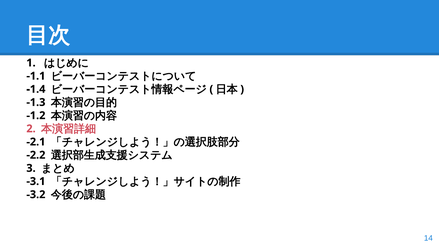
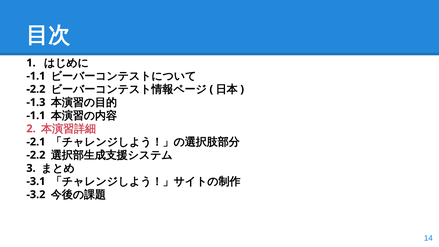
-1.4: -1.4 -> -2.2 (36, 89)
-1.2: -1.2 -> -1.1 (36, 115)
